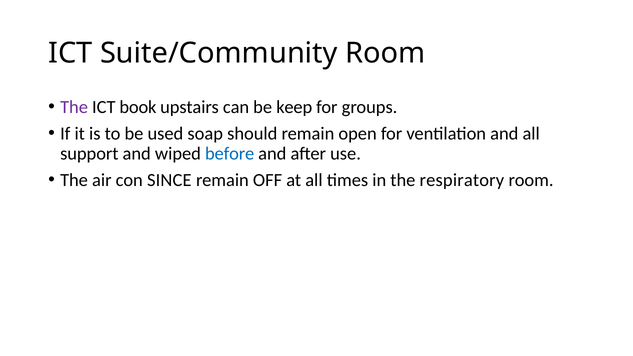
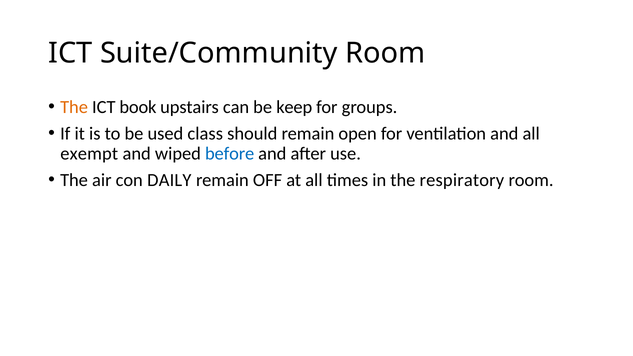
The colour: purple -> orange (74, 107)
soap: soap -> class (205, 134)
support: support -> exempt (89, 154)
SINCE: SINCE -> DAILY (169, 180)
